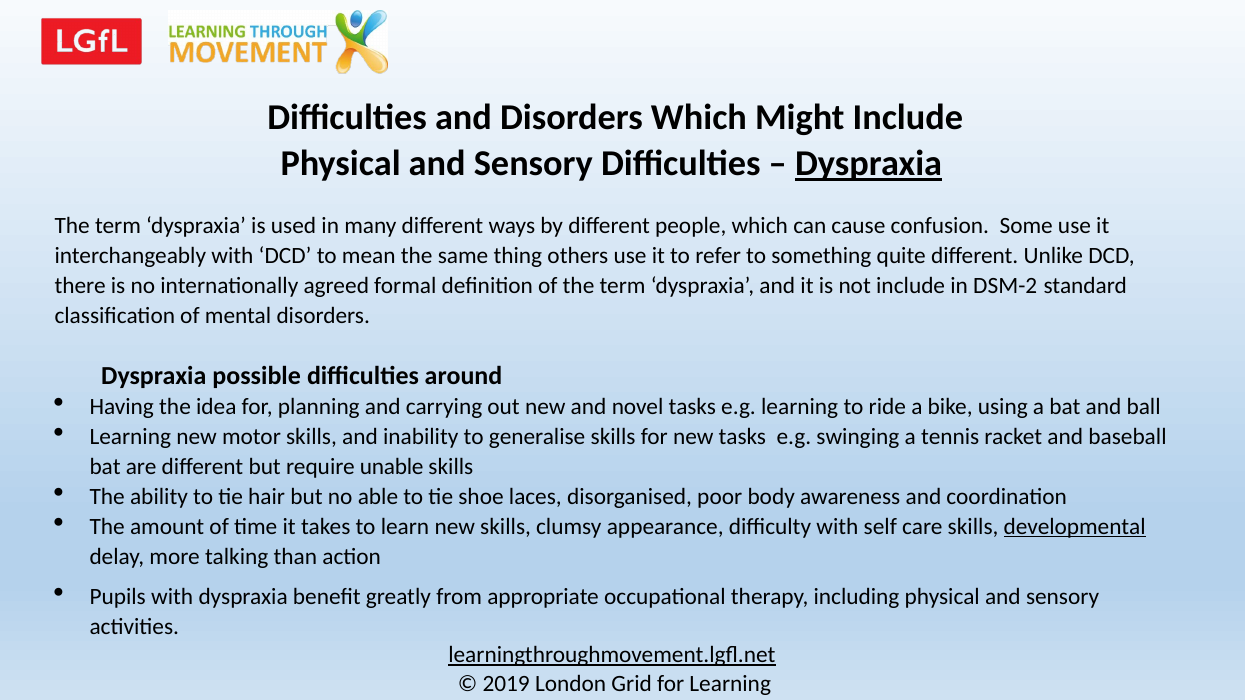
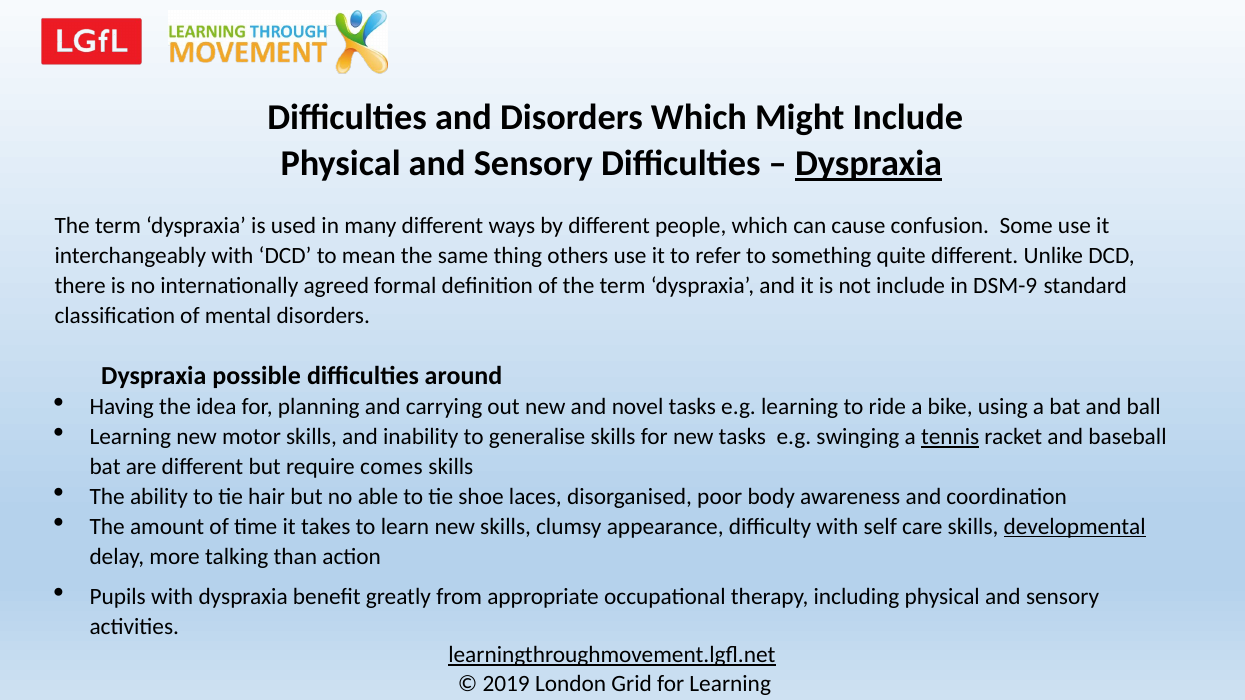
DSM-2: DSM-2 -> DSM-9 (1005, 286)
tennis underline: none -> present (950, 437)
unable: unable -> comes (391, 467)
